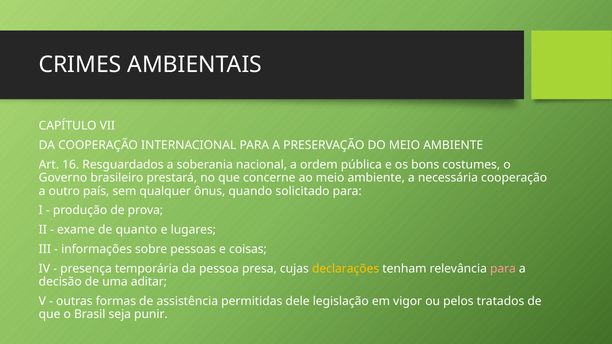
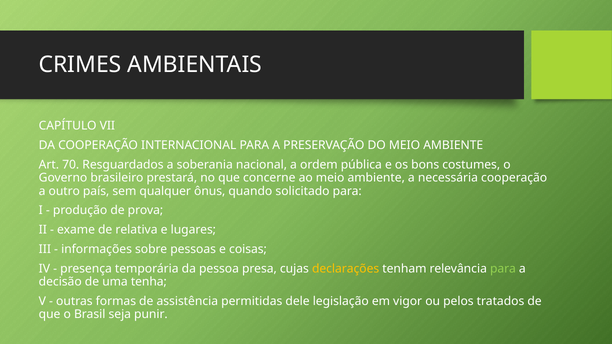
16: 16 -> 70 (71, 165)
quanto: quanto -> relativa (136, 230)
para colour: pink -> light green (503, 269)
aditar: aditar -> tenha (149, 282)
